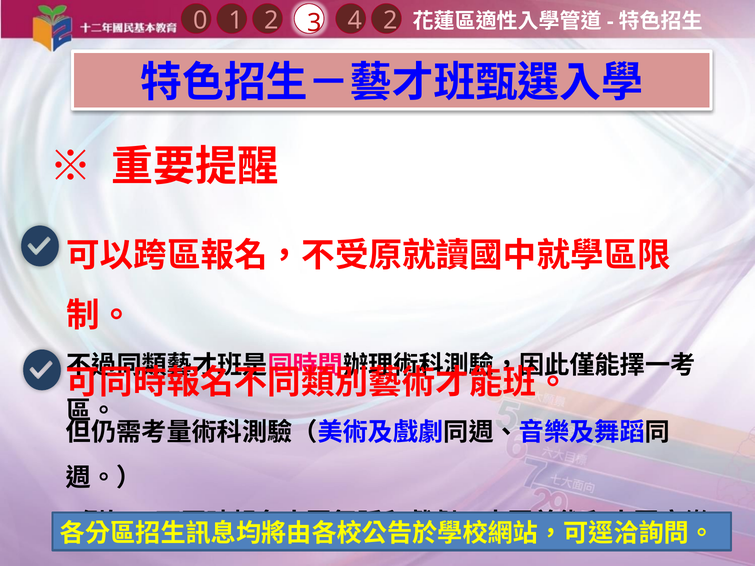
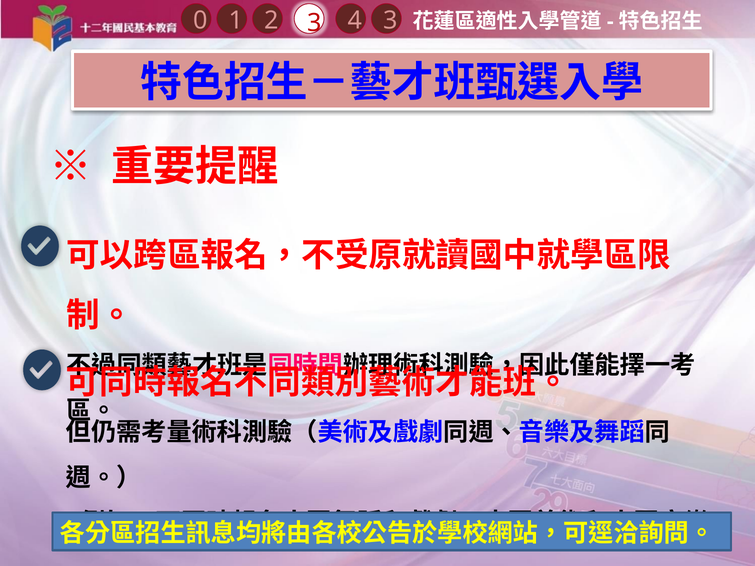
4 2: 2 -> 3 (390, 20)
